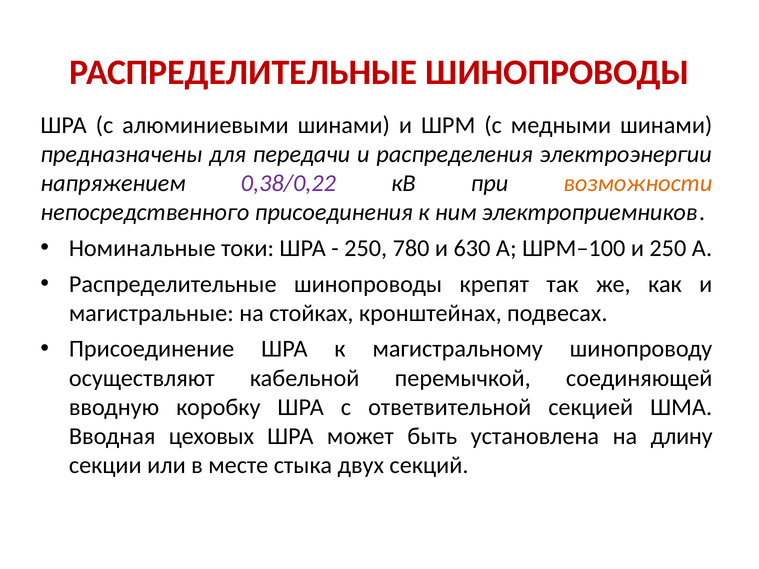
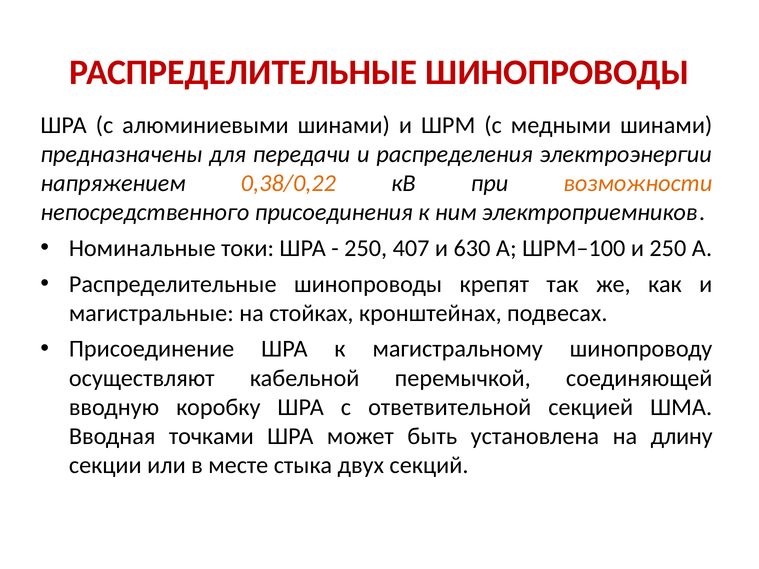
0,38/0,22 colour: purple -> orange (288, 183)
780: 780 -> 407 (411, 248)
цеховых: цеховых -> точками (211, 436)
